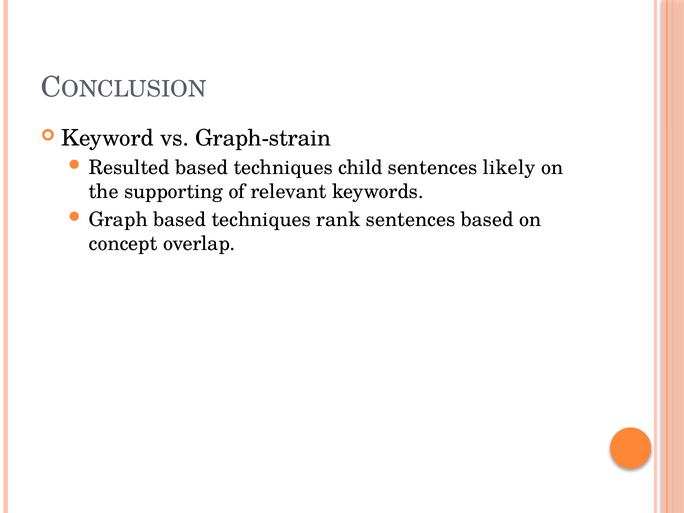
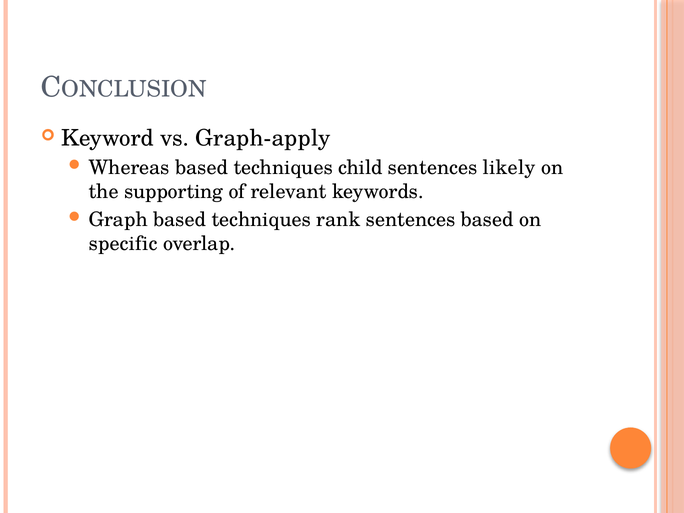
Graph-strain: Graph-strain -> Graph-apply (263, 138)
Resulted: Resulted -> Whereas (129, 168)
concept: concept -> specific (123, 244)
